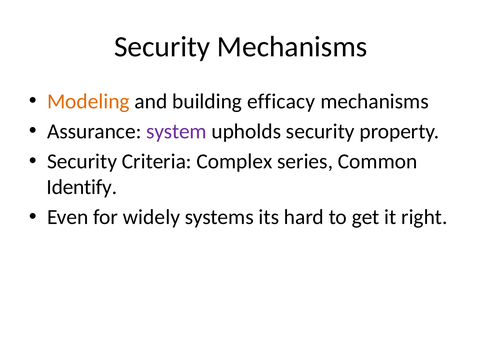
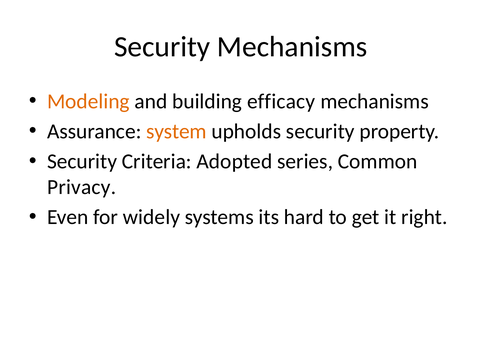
system colour: purple -> orange (176, 131)
Complex: Complex -> Adopted (234, 161)
Identify: Identify -> Privacy (82, 187)
